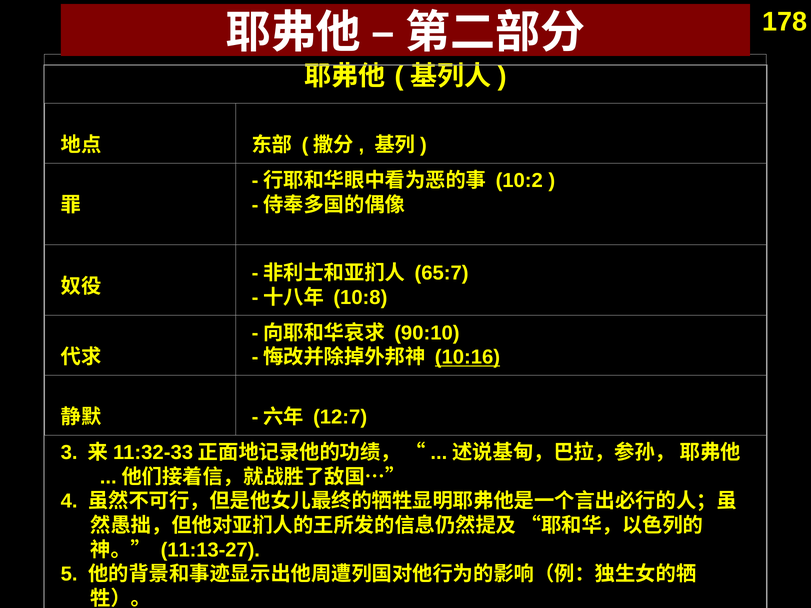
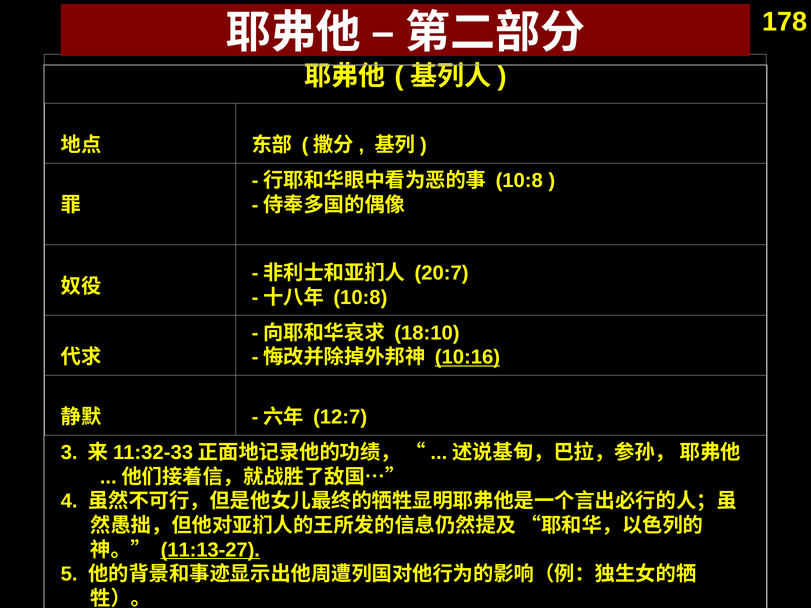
10:2: 10:2 -> 10:8 (519, 181)
65:7: 65:7 -> 20:7 (442, 273)
90:10: 90:10 -> 18:10 (427, 333)
11:13-27 underline: none -> present (210, 550)
